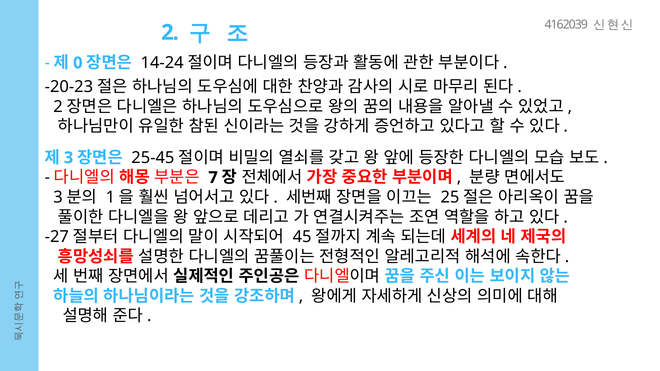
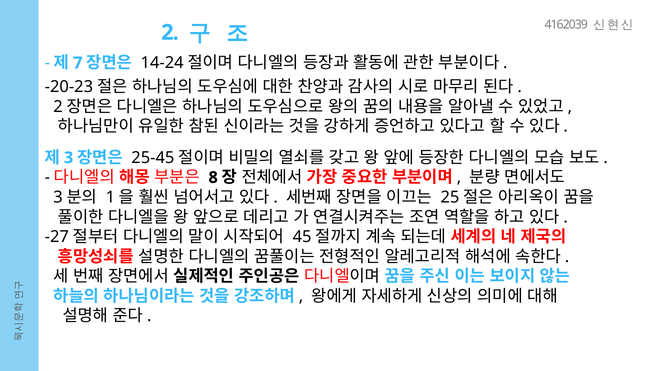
0: 0 -> 7 (78, 63)
7: 7 -> 8 (213, 178)
